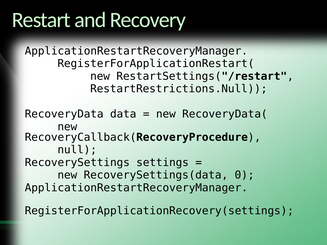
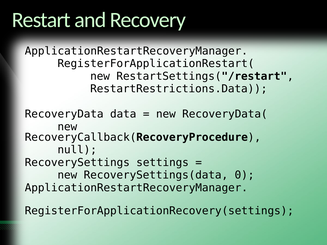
RestartRestrictions.Null: RestartRestrictions.Null -> RestartRestrictions.Data (179, 89)
